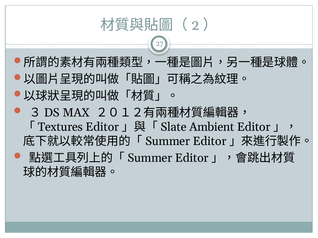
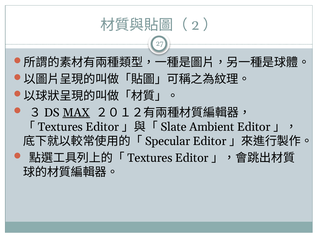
MAX underline: none -> present (76, 113)
Summer: Summer -> Specular (168, 141)
Summer: Summer -> Textures (150, 158)
